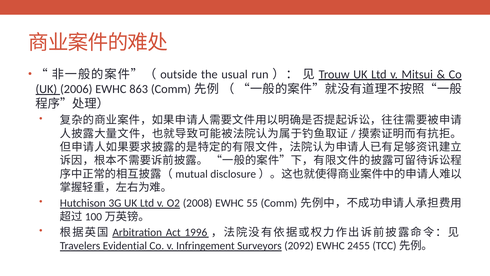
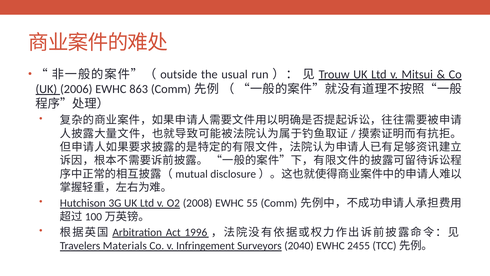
Evidential: Evidential -> Materials (125, 246)
2092: 2092 -> 2040 (299, 246)
